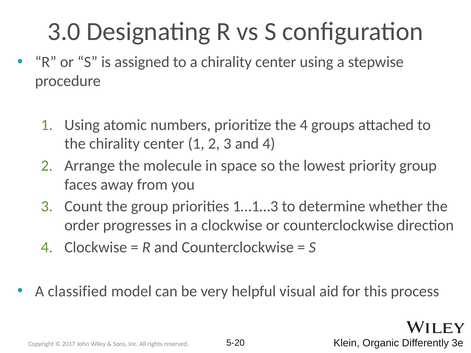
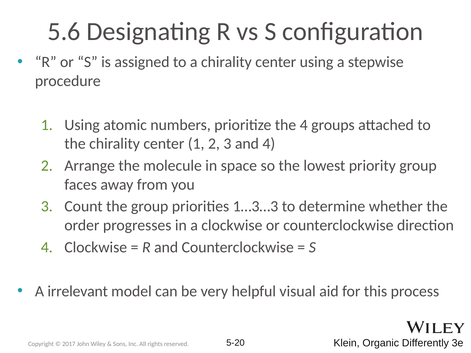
3.0: 3.0 -> 5.6 (64, 31)
1…1…3: 1…1…3 -> 1…3…3 (256, 207)
classified: classified -> irrelevant (78, 291)
